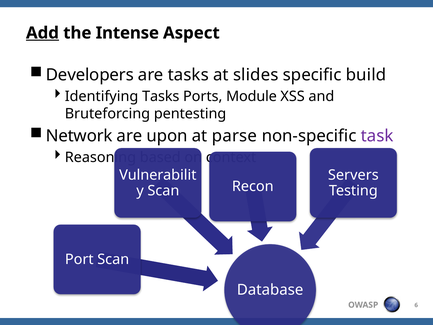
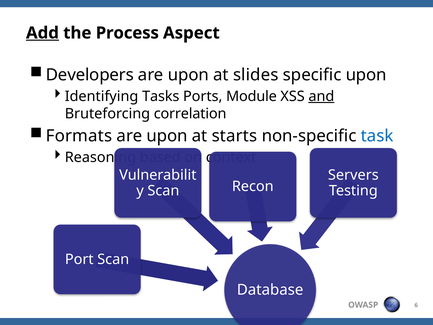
Intense: Intense -> Process (127, 33)
tasks: tasks -> upon (188, 75)
specific build: build -> upon (366, 75)
and underline: none -> present (321, 96)
pentesting: pentesting -> correlation (190, 114)
Network: Network -> Formats (79, 136)
parse: parse -> starts (234, 136)
task colour: purple -> blue (377, 136)
